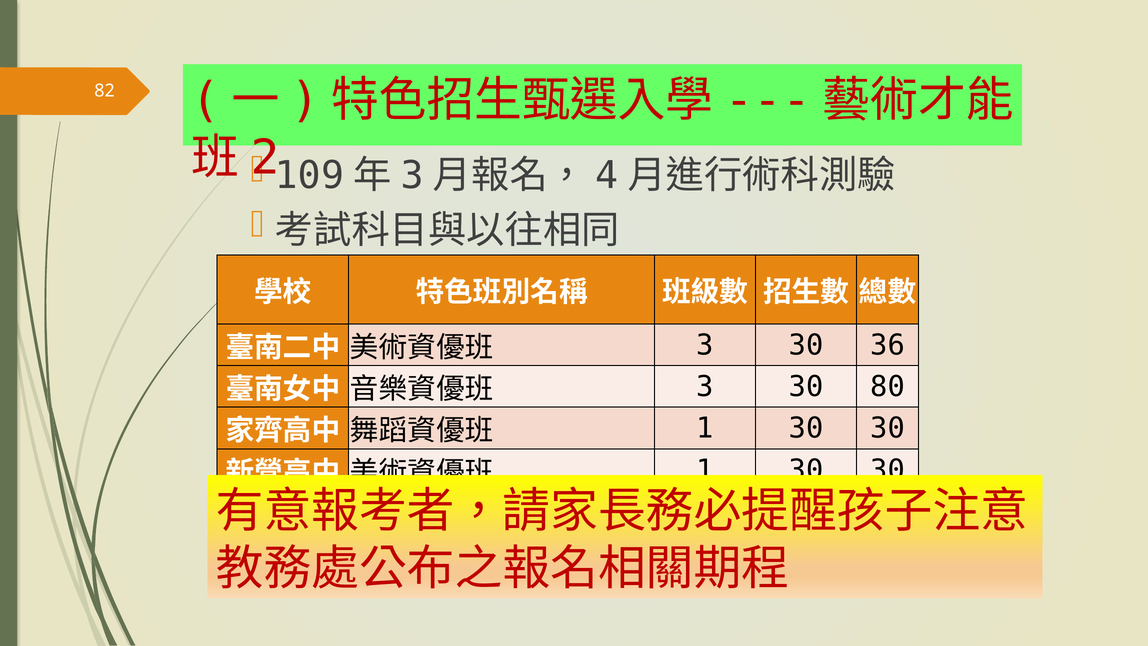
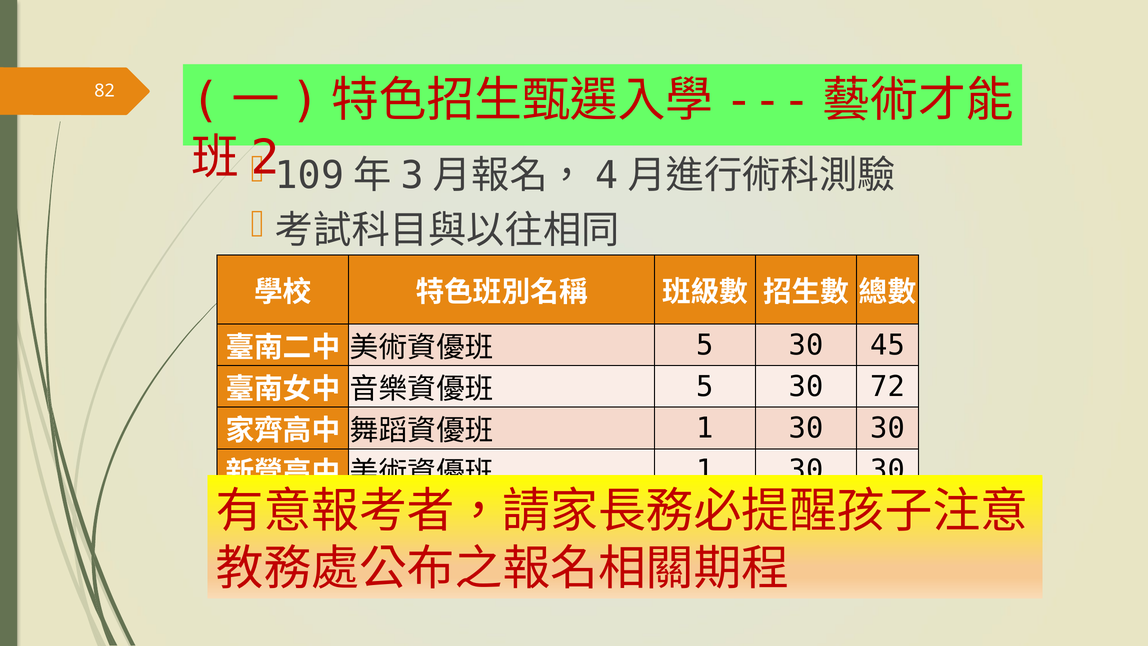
3: 3 -> 5 (705, 345)
36: 36 -> 45 (888, 345)
3: 3 -> 5 (705, 387)
80: 80 -> 72 (888, 387)
